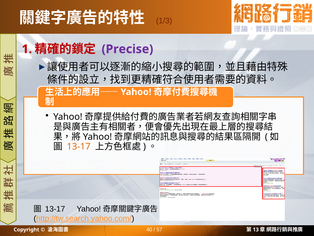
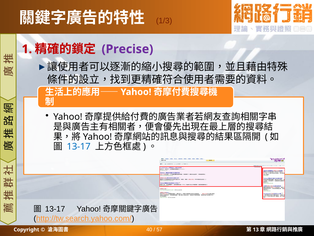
13-17 colour: orange -> blue (79, 146)
